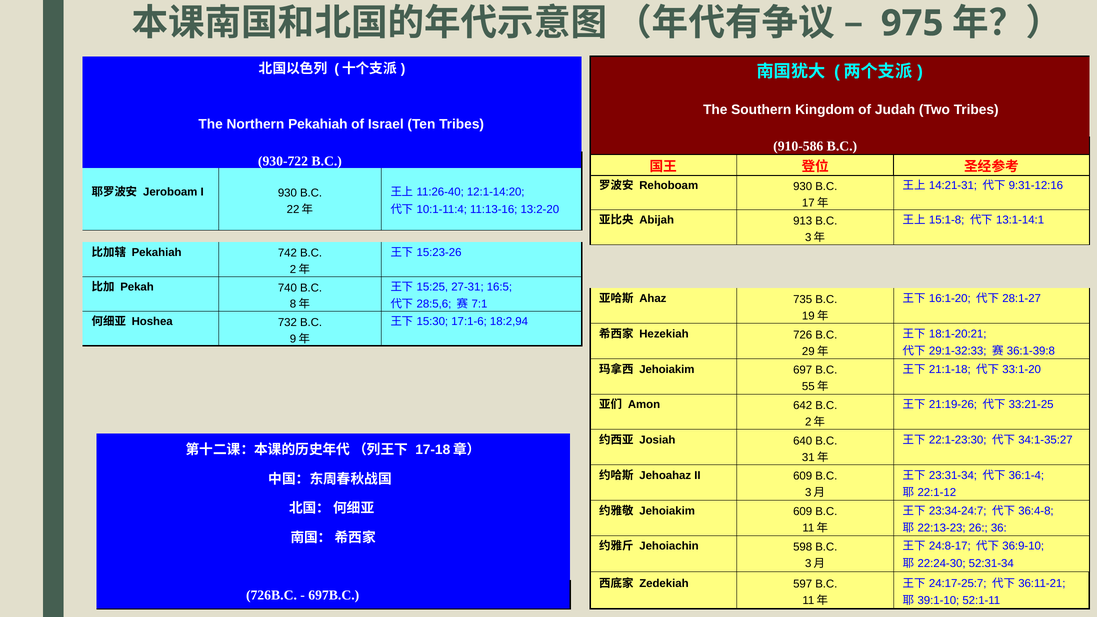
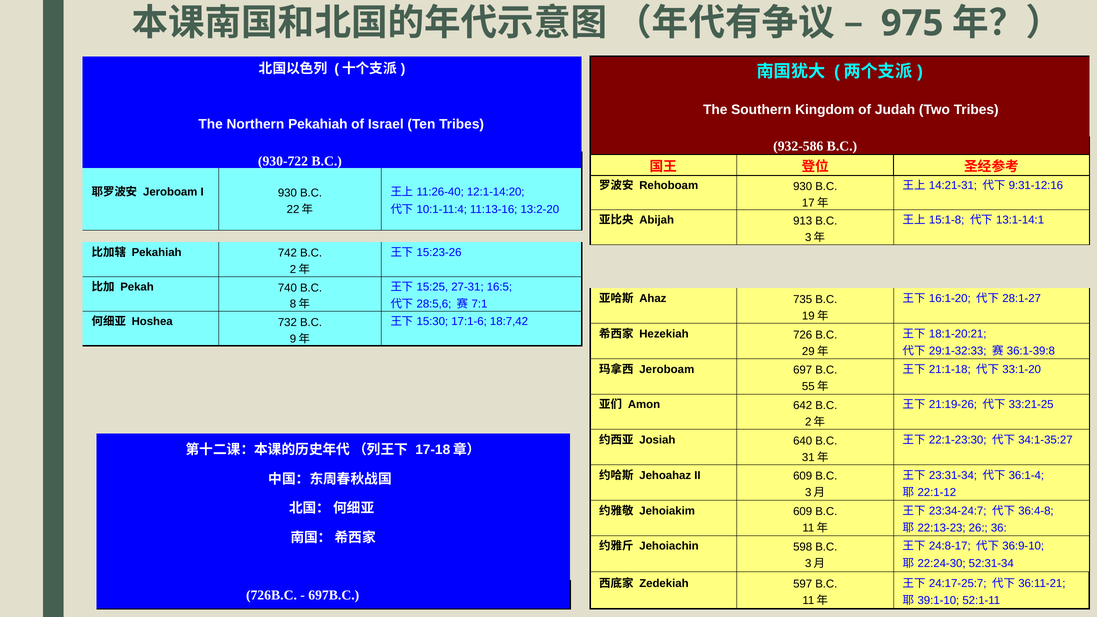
910-586: 910-586 -> 932-586 (798, 146)
18:2,94: 18:2,94 -> 18:7,42 (509, 322)
Jehoiakim: Jehoiakim -> Jeroboam (667, 369)
